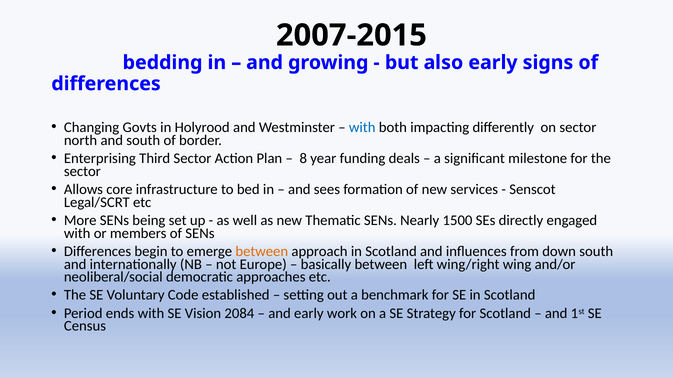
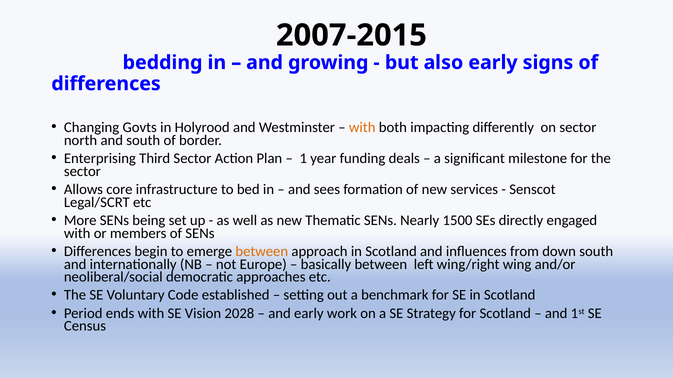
with colour: blue -> orange (362, 128)
8: 8 -> 1 (303, 159)
2084: 2084 -> 2028 (239, 314)
